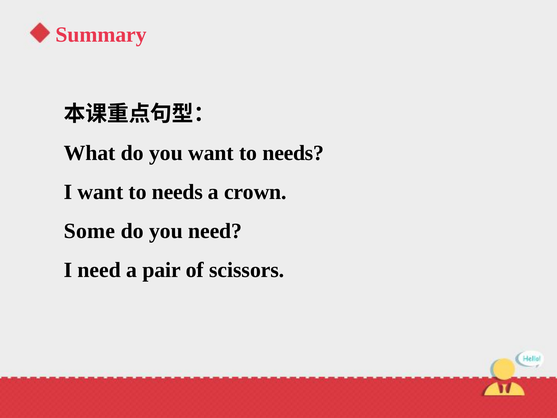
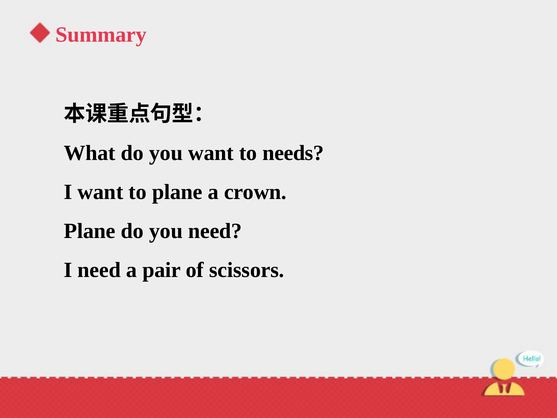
I want to needs: needs -> plane (177, 192)
Some: Some -> Plane (90, 231)
